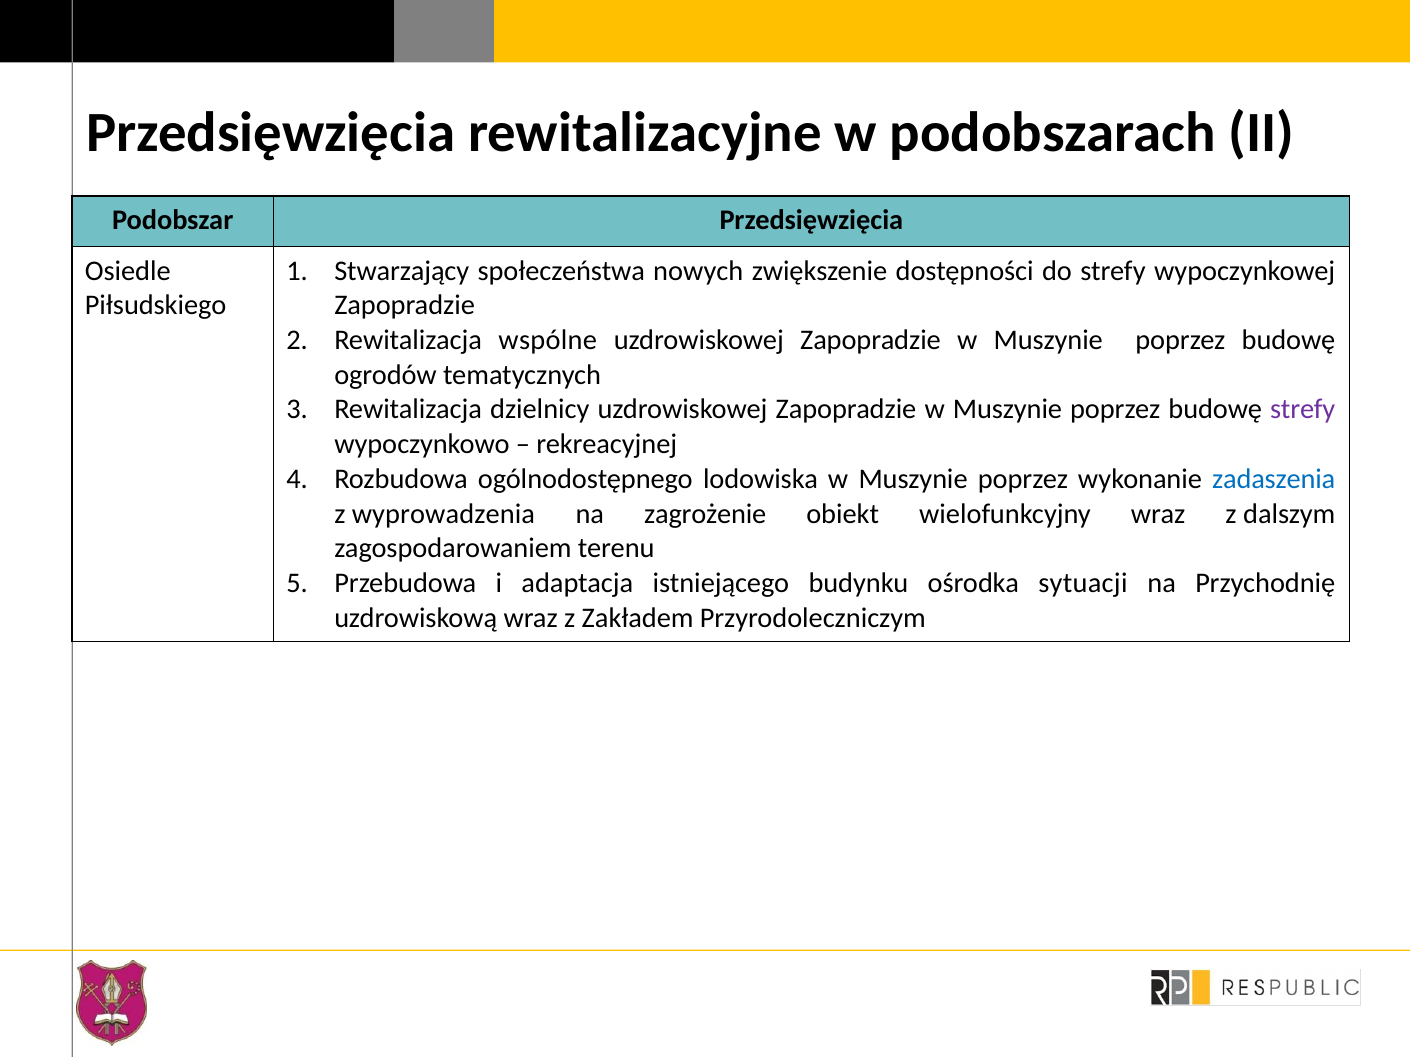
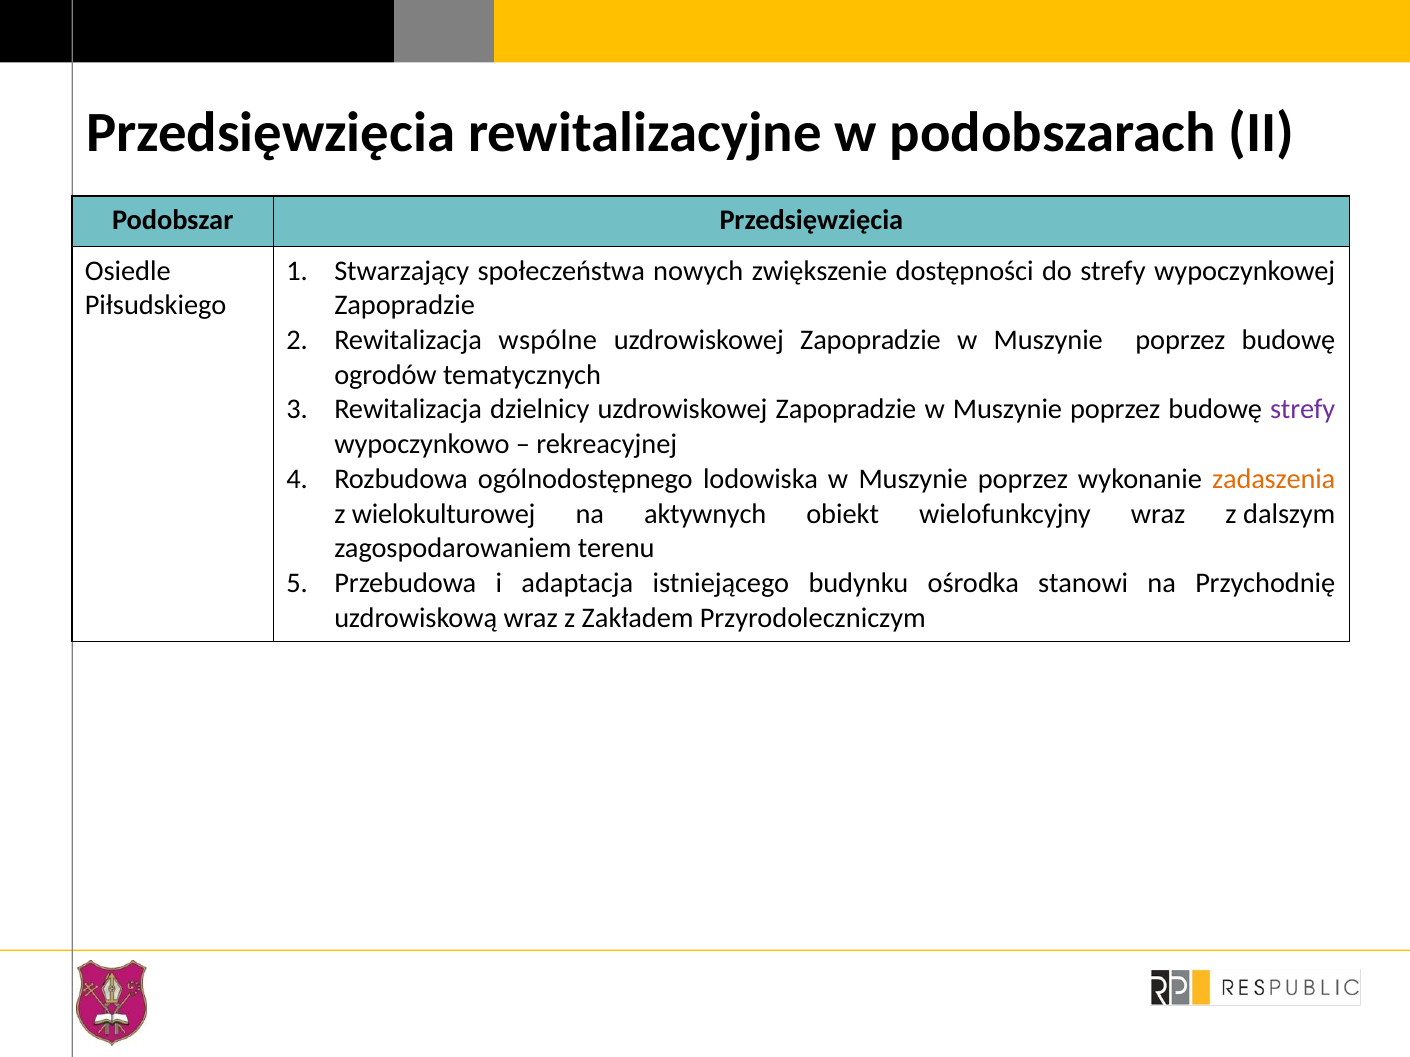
zadaszenia colour: blue -> orange (1274, 479)
wyprowadzenia: wyprowadzenia -> wielokulturowej (444, 514)
zagrożenie: zagrożenie -> aktywnych (705, 514)
sytuacji: sytuacji -> stanowi (1083, 583)
